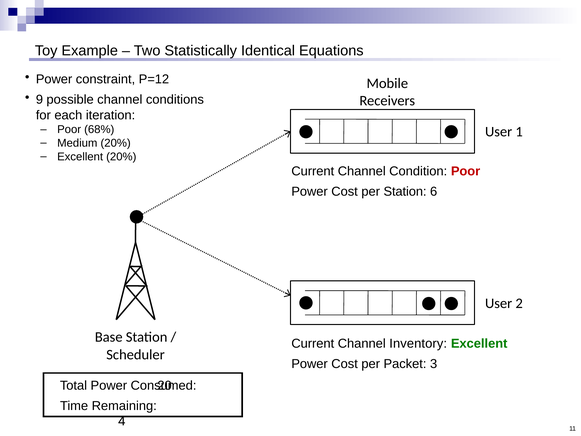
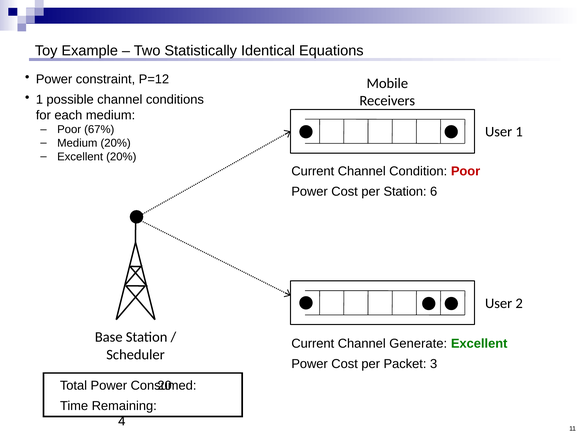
9: 9 -> 1 (39, 100)
each iteration: iteration -> medium (111, 115)
68%: 68% -> 67% (99, 129)
Inventory: Inventory -> Generate (418, 343)
